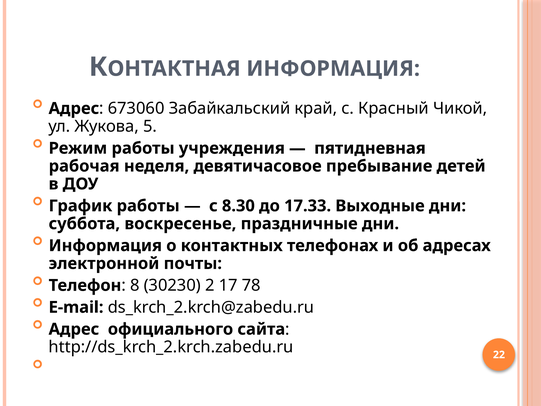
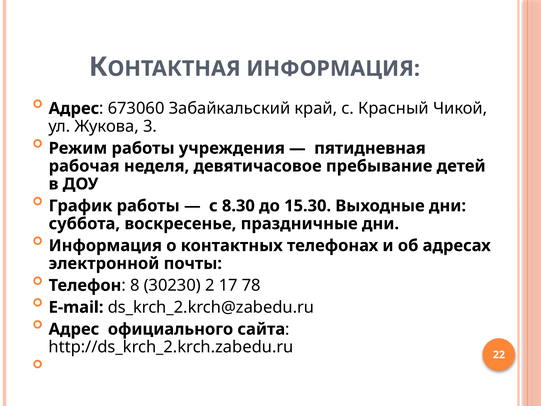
5: 5 -> 3 (150, 126)
17.33: 17.33 -> 15.30 (308, 206)
